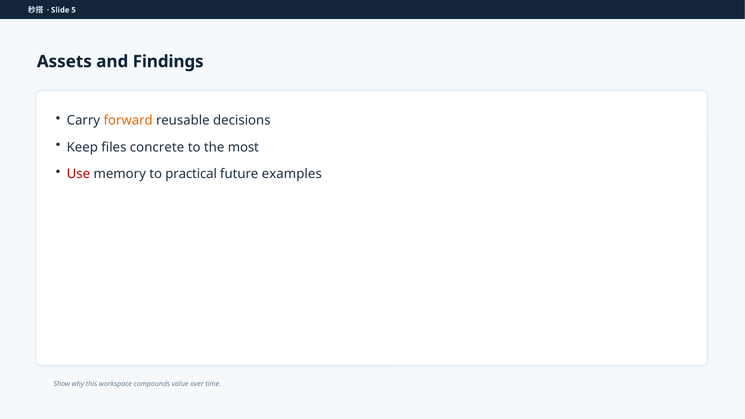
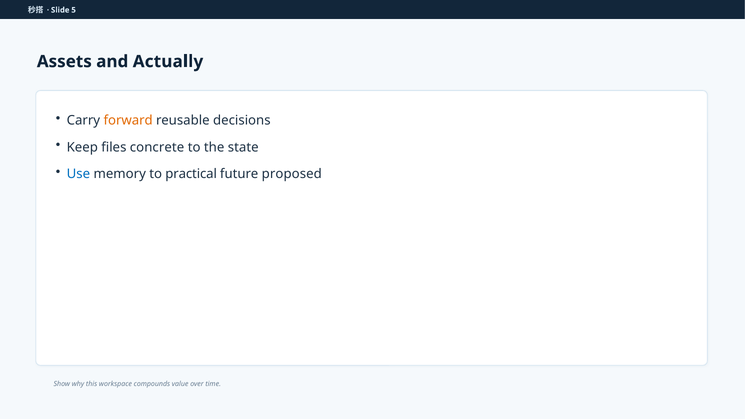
Findings: Findings -> Actually (168, 62)
most: most -> state (243, 147)
Use colour: red -> blue (78, 174)
examples: examples -> proposed (292, 174)
